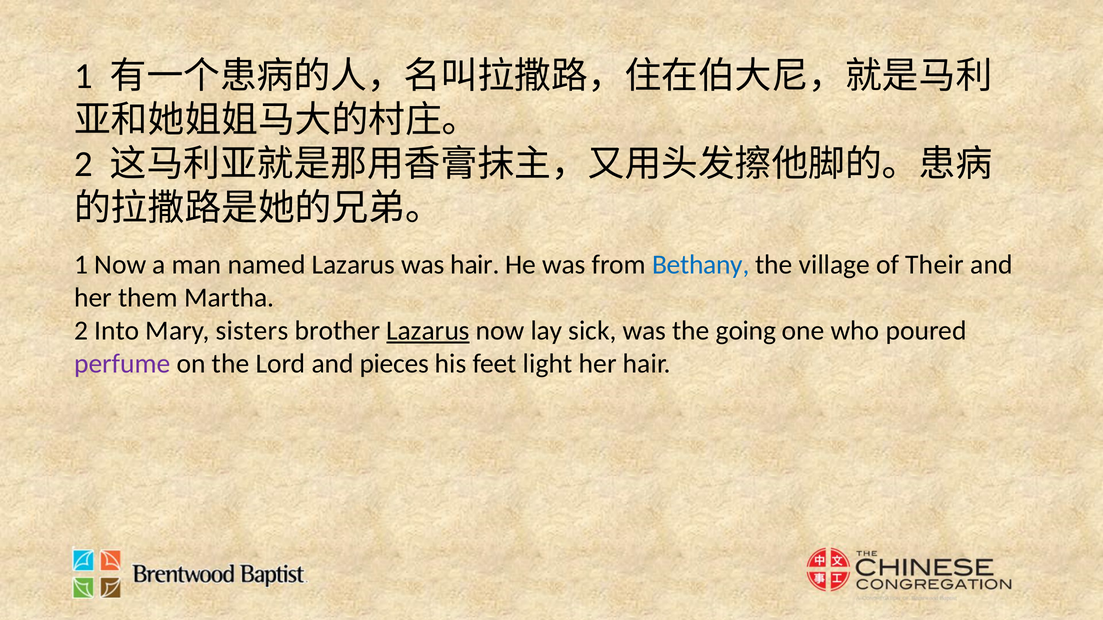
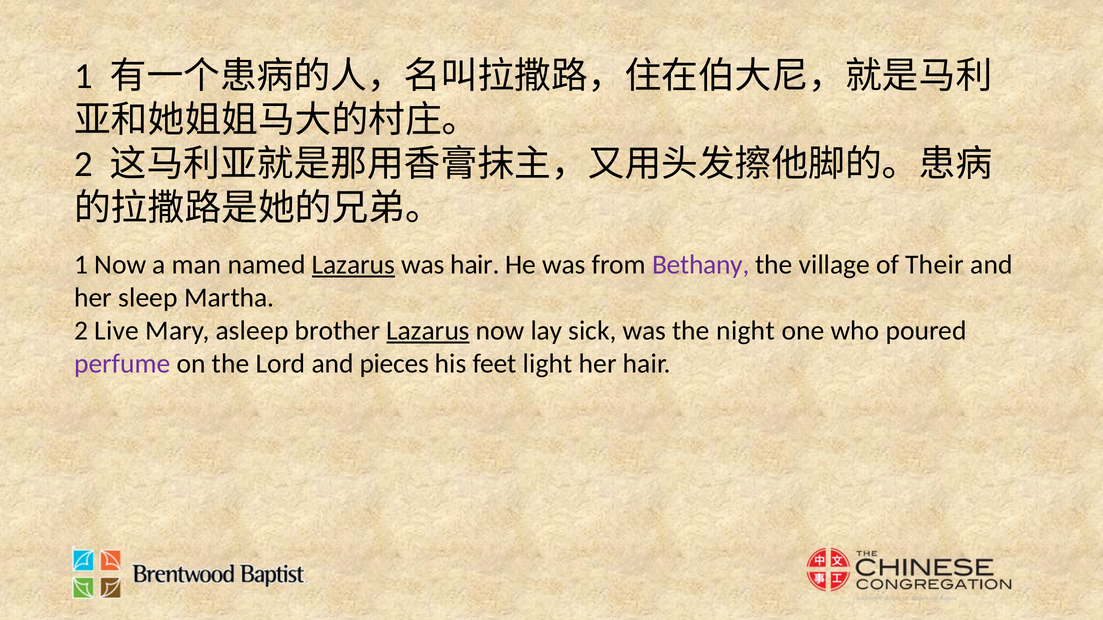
Lazarus underline: none -> present (353, 265)
Bethany colour: blue -> purple (701, 265)
them: them -> sleep (148, 298)
Into: Into -> Live (117, 331)
sisters: sisters -> asleep (252, 331)
going: going -> night (746, 331)
